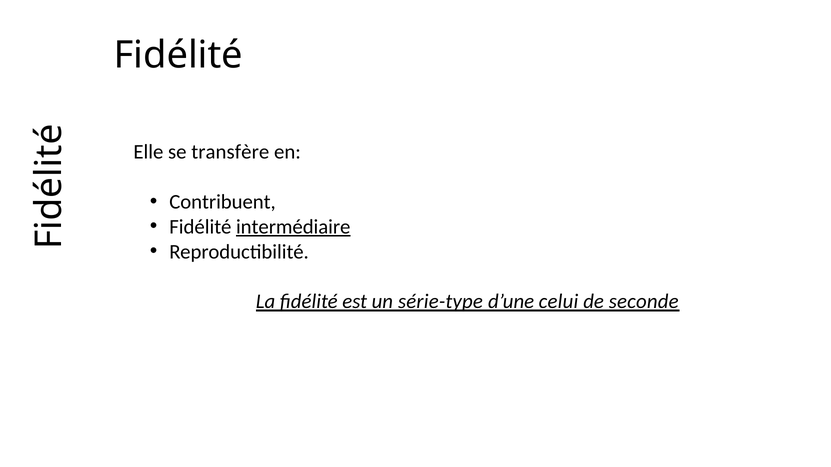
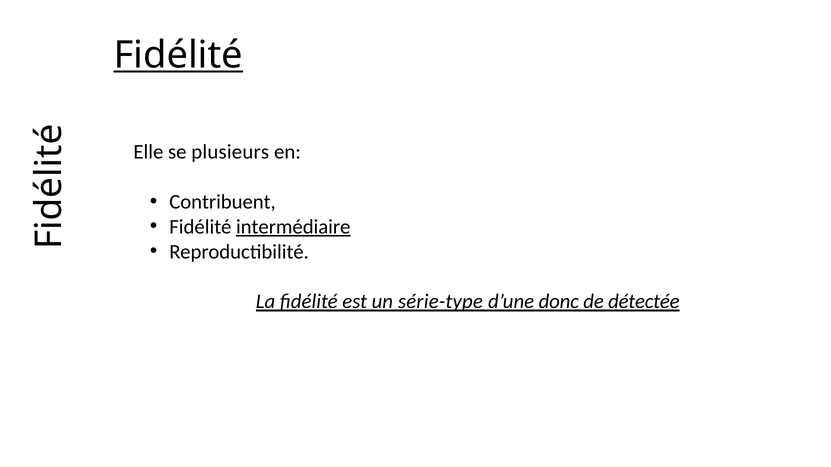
Fidélité underline: none -> present (178, 55)
transfère: transfère -> plusieurs (230, 152)
celui: celui -> donc (559, 302)
seconde: seconde -> détectée (644, 302)
